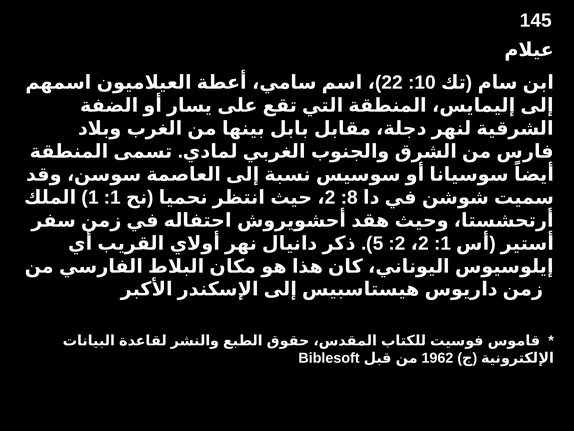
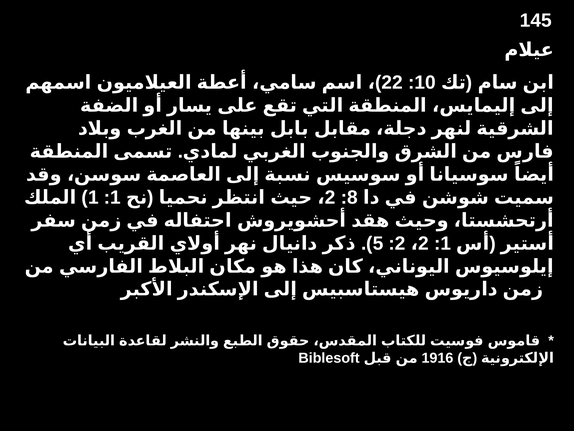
1962: 1962 -> 1916 (437, 358)
